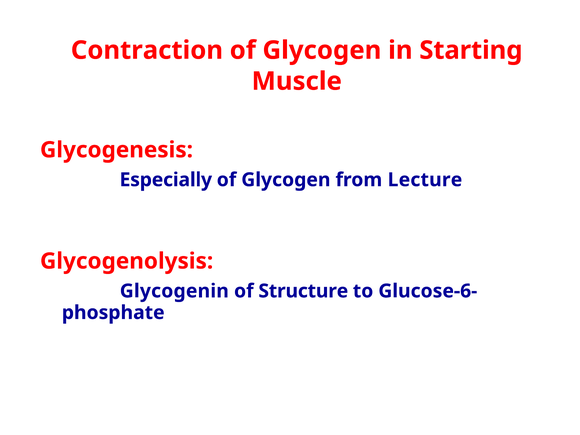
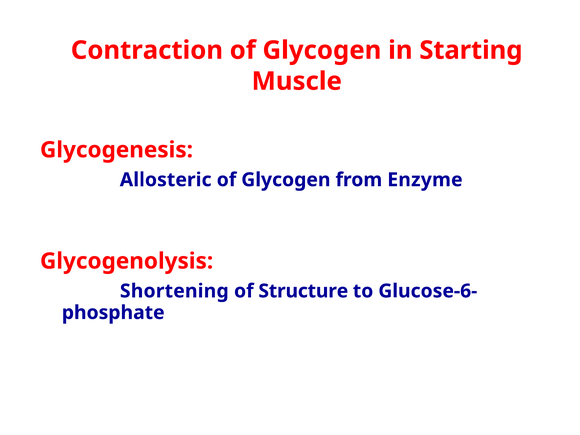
Especially: Especially -> Allosteric (166, 180)
Lecture: Lecture -> Enzyme (425, 180)
Glycogenin: Glycogenin -> Shortening (174, 291)
